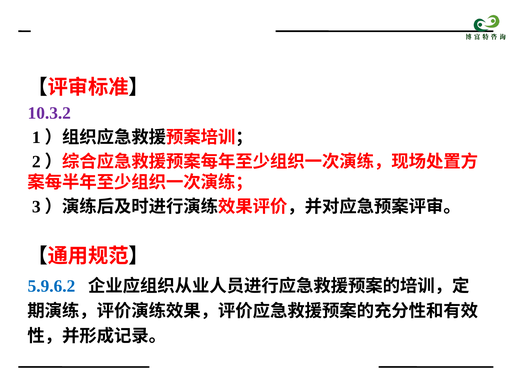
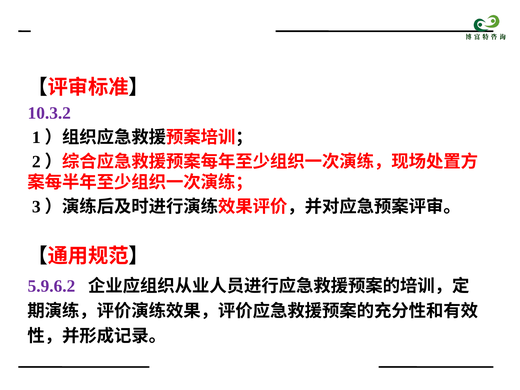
5.9.6.2 colour: blue -> purple (51, 286)
